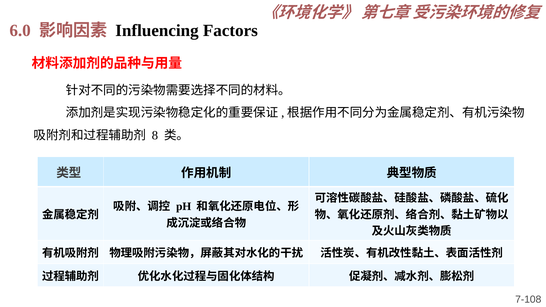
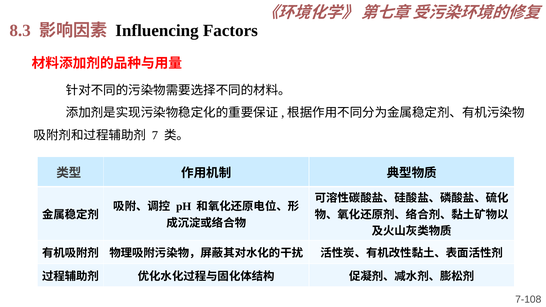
6.0: 6.0 -> 8.3 (20, 31)
8: 8 -> 7 (155, 135)
